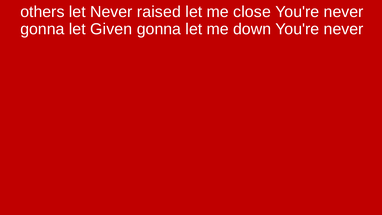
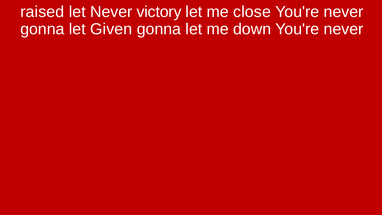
others: others -> raised (42, 12)
raised: raised -> victory (159, 12)
